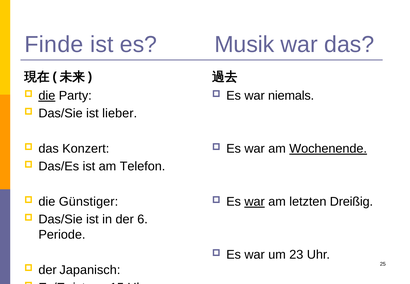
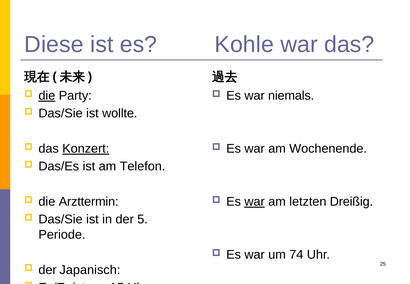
Finde: Finde -> Diese (54, 45)
Musik: Musik -> Kohle (244, 45)
lieber: lieber -> wollte (120, 113)
Konzert underline: none -> present (86, 149)
Wochenende underline: present -> none (328, 149)
Günstiger: Günstiger -> Arzttermin (89, 202)
6: 6 -> 5 (143, 219)
23: 23 -> 74 (296, 255)
